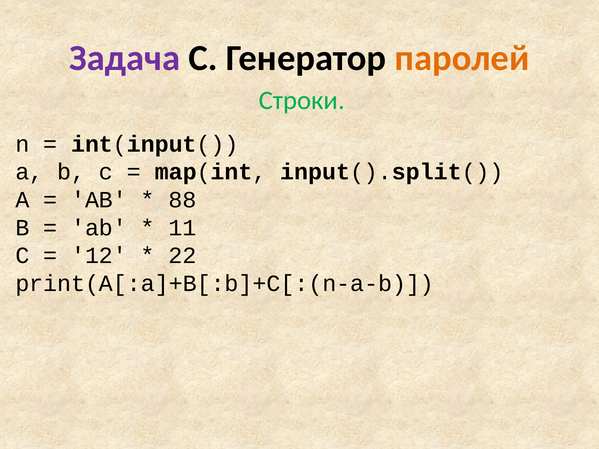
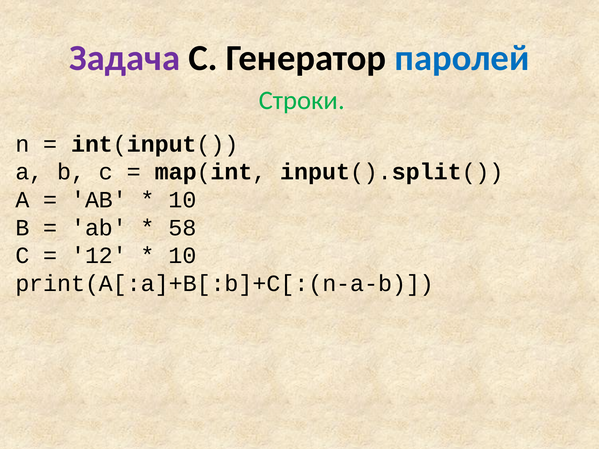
паролей colour: orange -> blue (462, 58)
88: 88 -> 10 (183, 200)
11: 11 -> 58 (183, 228)
22: 22 -> 10 (183, 256)
